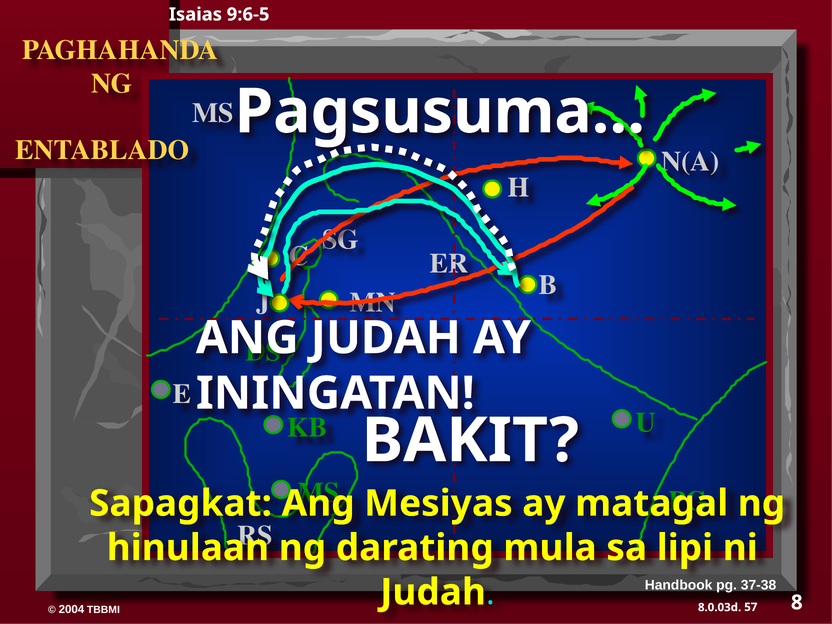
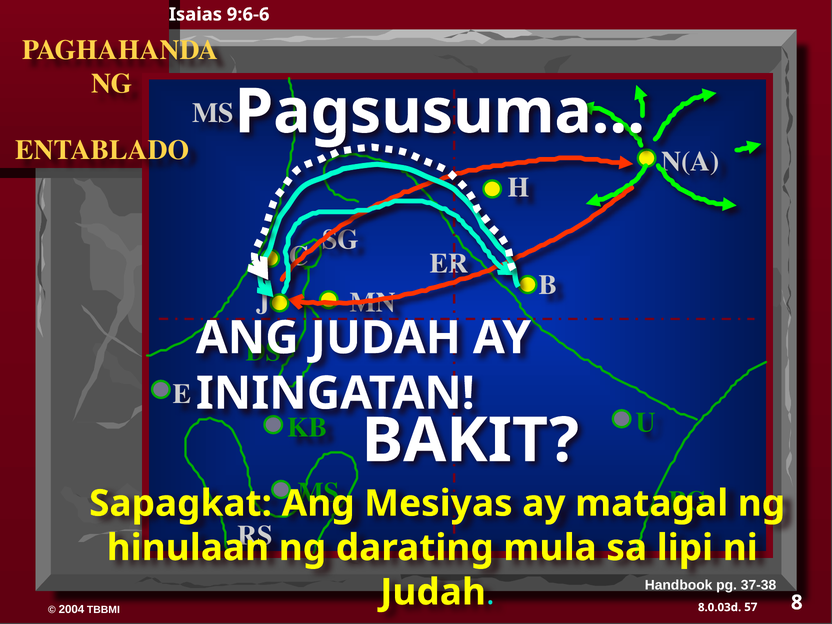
9:6-5: 9:6-5 -> 9:6-6 (248, 14)
